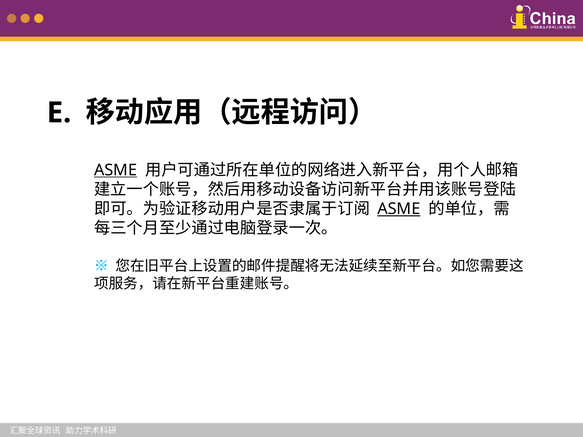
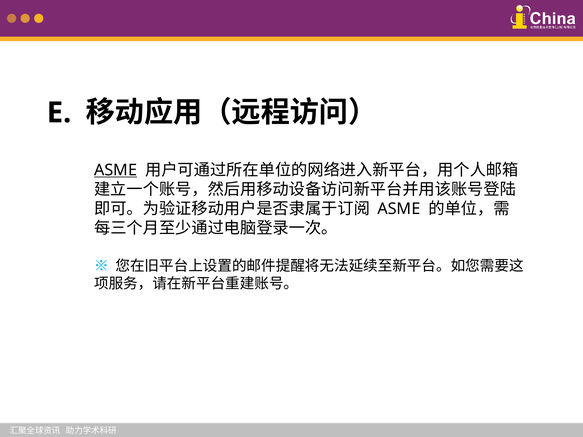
ASME underline: present -> none (399, 209)
